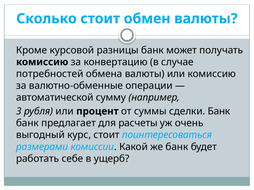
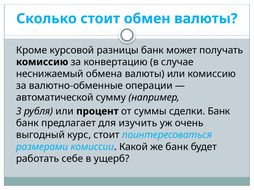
потребностей: потребностей -> неснижаемый (50, 74)
расчеты: расчеты -> изучить (138, 123)
